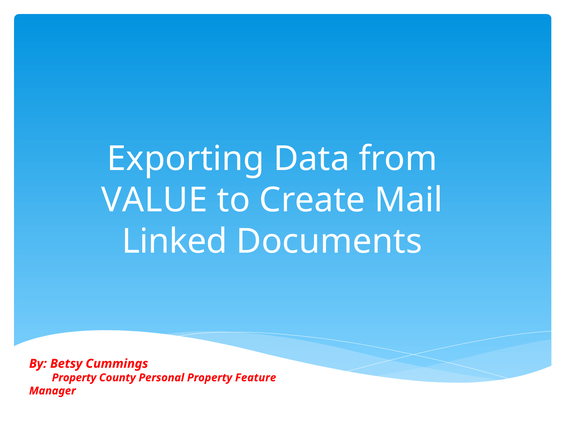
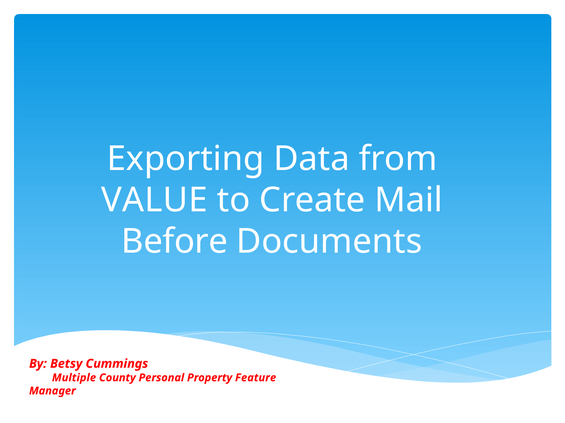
Linked: Linked -> Before (175, 242)
Property: Property -> Multiple (74, 378)
